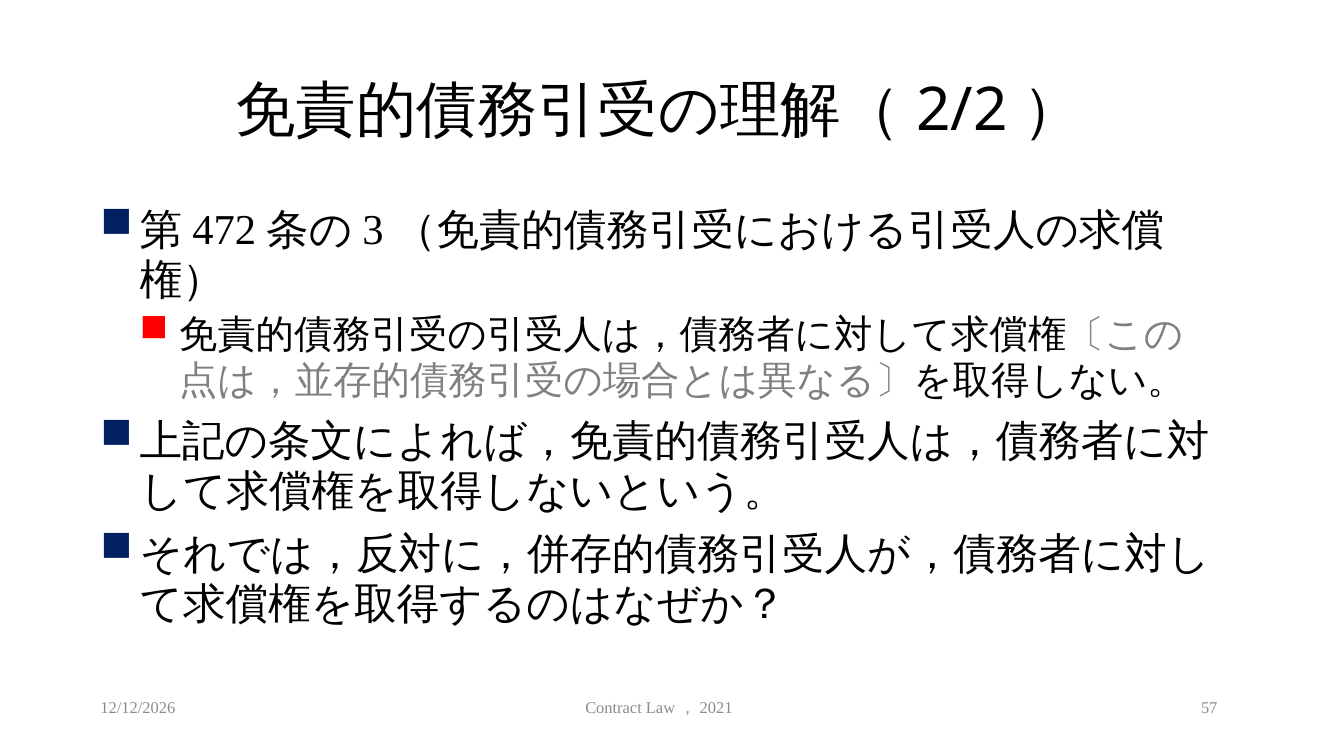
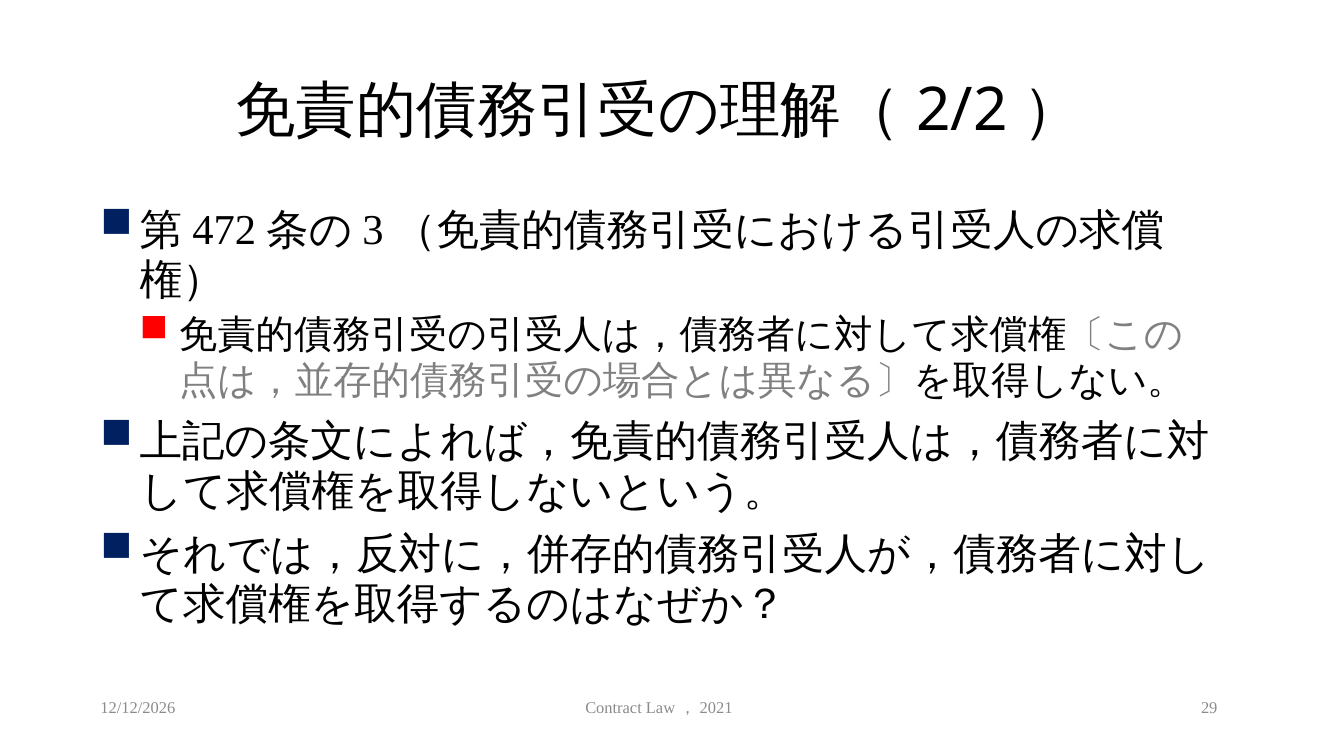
57: 57 -> 29 (1209, 708)
